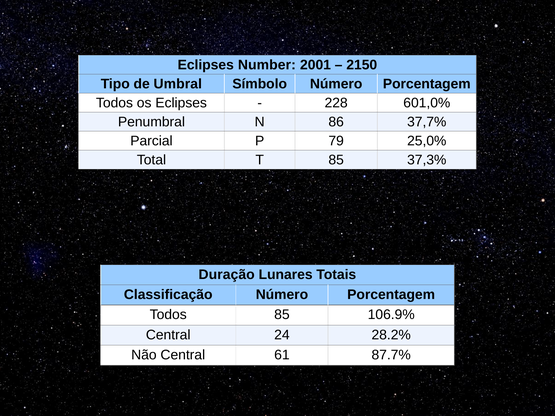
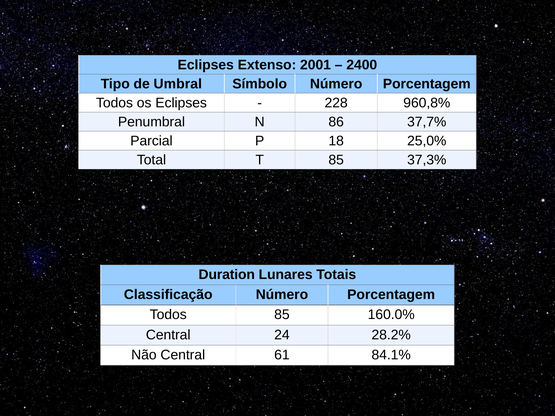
Number: Number -> Extenso (267, 65)
2150: 2150 -> 2400 (362, 65)
601,0%: 601,0% -> 960,8% (427, 103)
79: 79 -> 18 (336, 141)
Duração: Duração -> Duration (227, 275)
106.9%: 106.9% -> 160.0% (391, 315)
87.7%: 87.7% -> 84.1% (391, 355)
